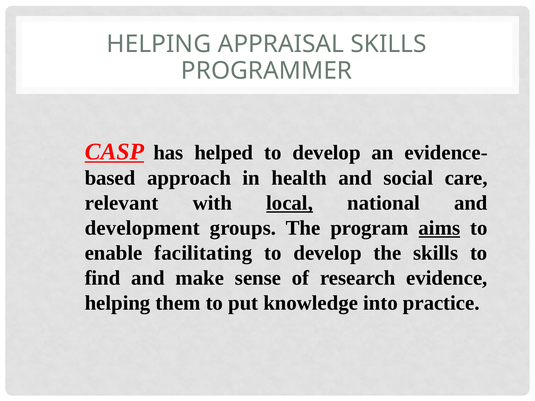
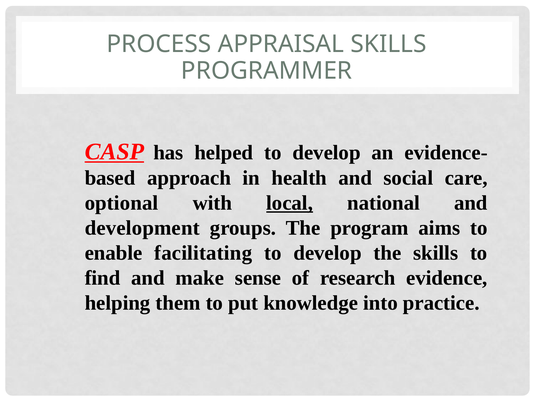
HELPING: HELPING -> PROCESS (159, 44)
relevant: relevant -> optional (122, 203)
aims underline: present -> none (439, 228)
